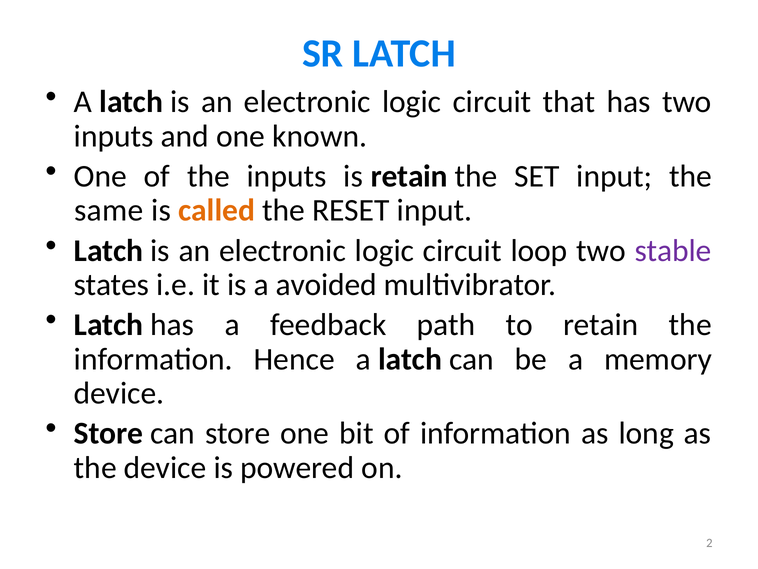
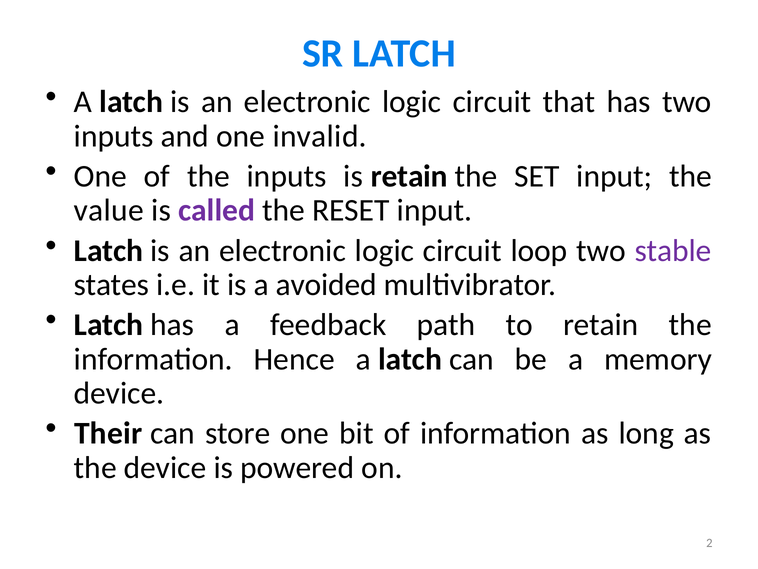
known: known -> invalid (320, 136)
same: same -> value (109, 210)
called colour: orange -> purple (217, 210)
Store: Store -> Their (108, 433)
